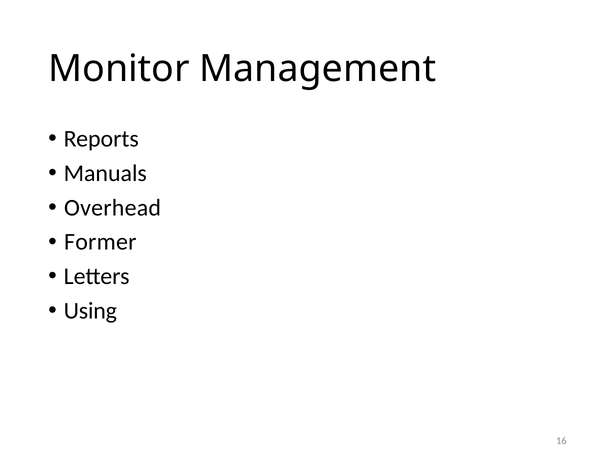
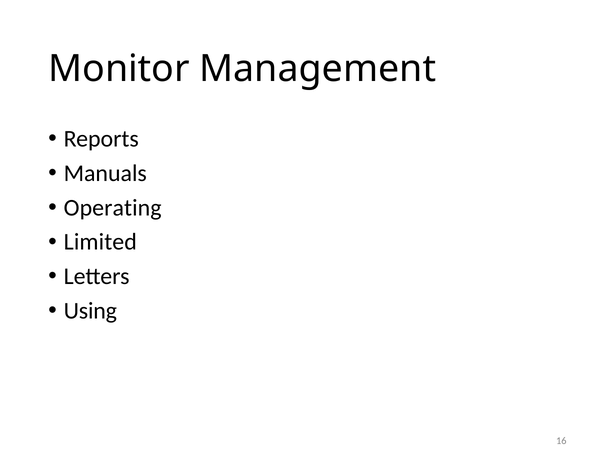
Overhead: Overhead -> Operating (113, 207)
Former: Former -> Limited (100, 242)
